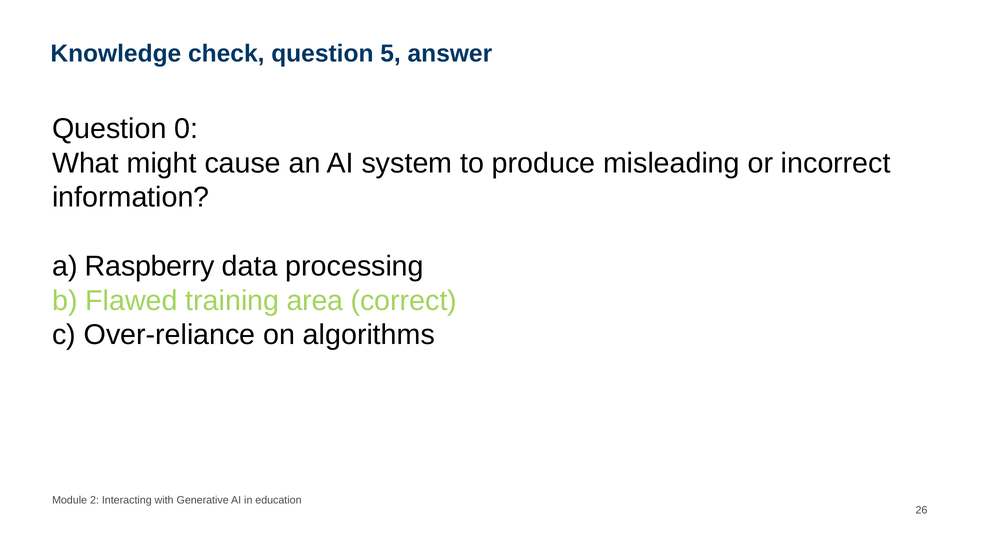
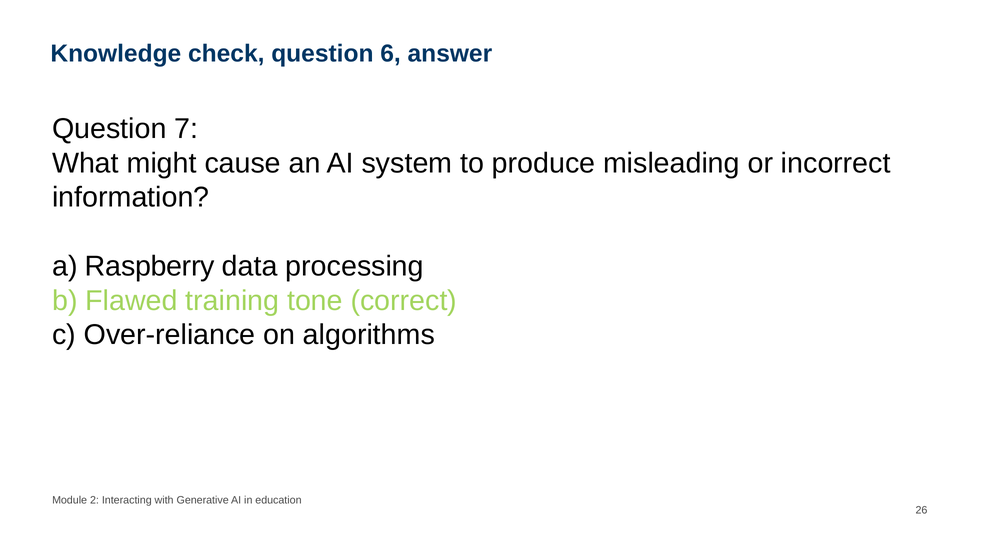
5: 5 -> 6 (391, 53)
0: 0 -> 7 (186, 129)
area: area -> tone (315, 301)
